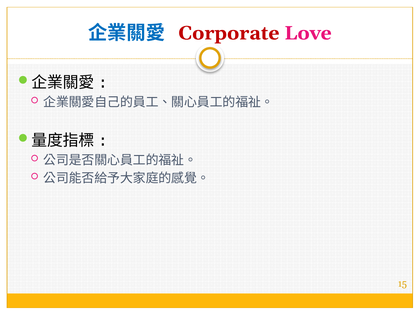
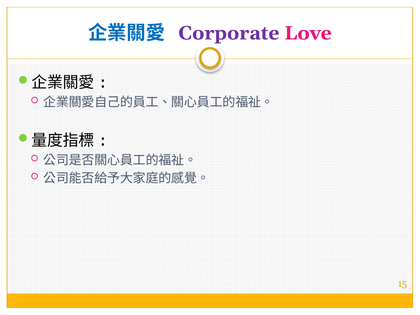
Corporate colour: red -> purple (229, 33)
